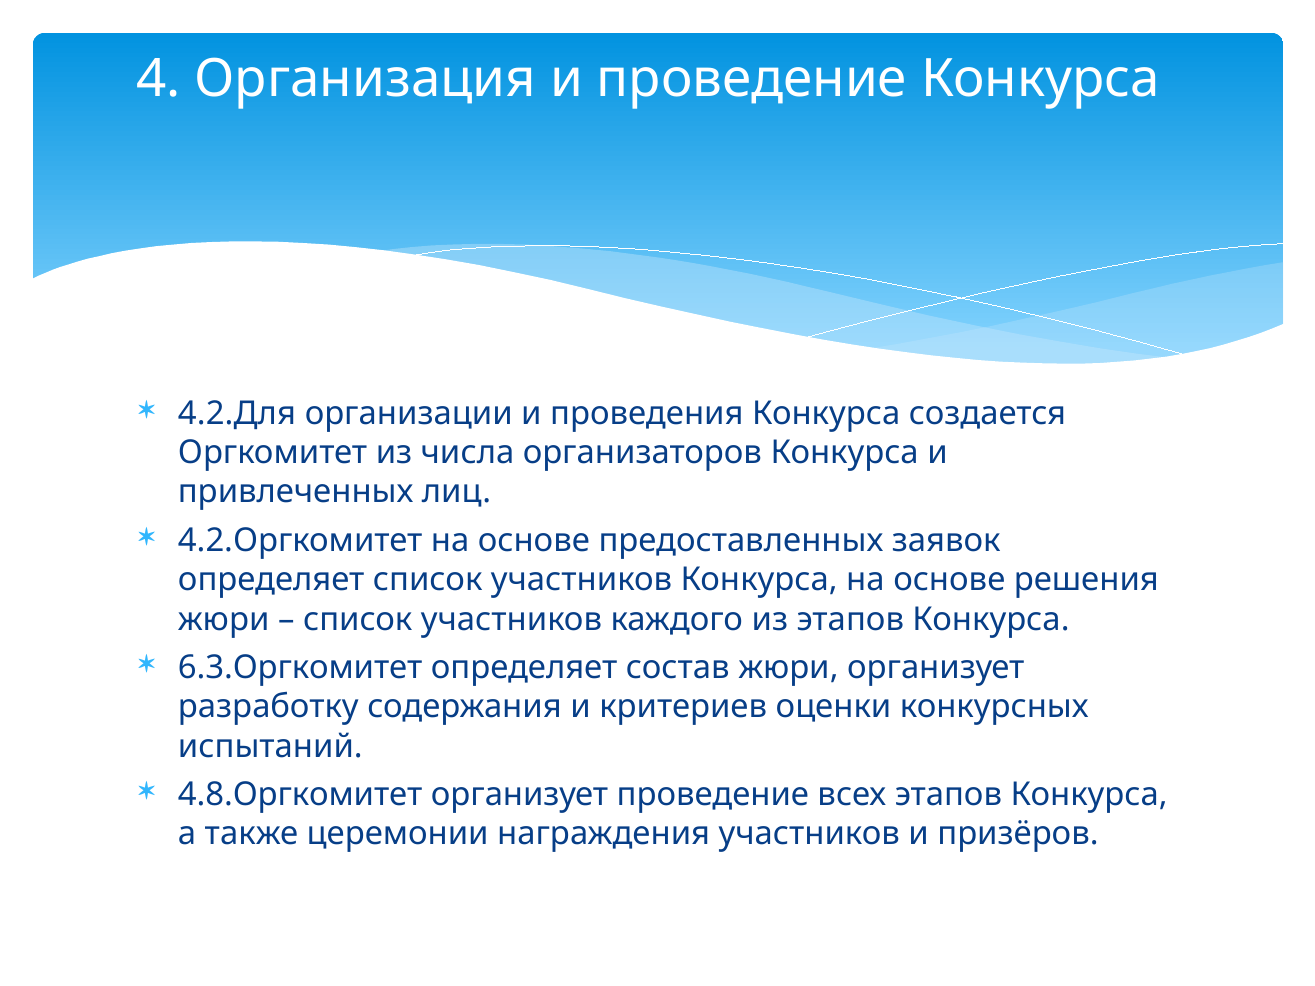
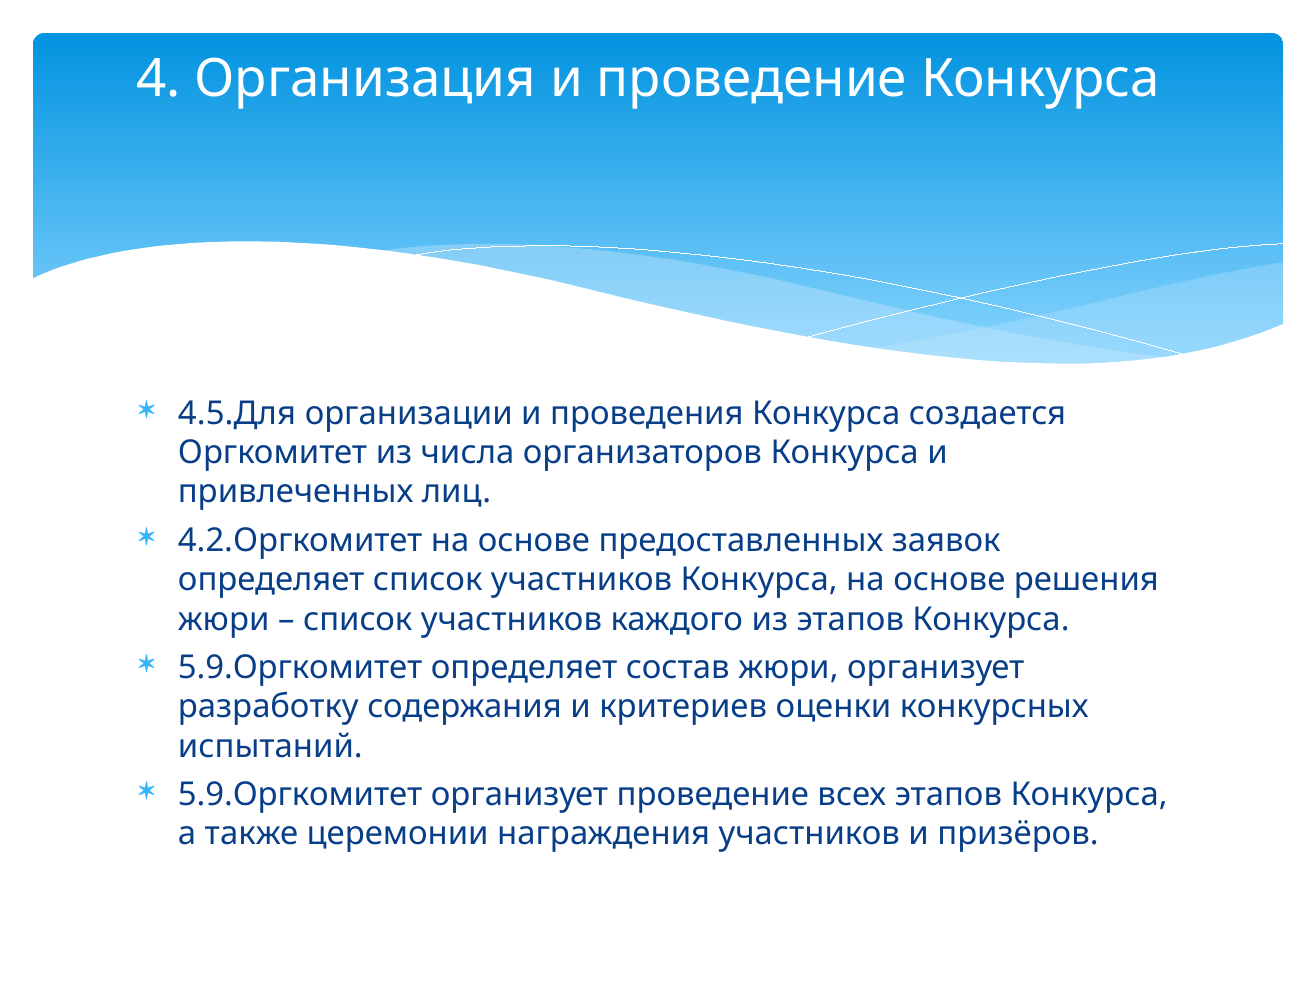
4.2.Для: 4.2.Для -> 4.5.Для (237, 413)
6.3.Оргкомитет: 6.3.Оргкомитет -> 5.9.Оргкомитет (300, 668)
4.8.Оргкомитет: 4.8.Оргкомитет -> 5.9.Оргкомитет (300, 795)
